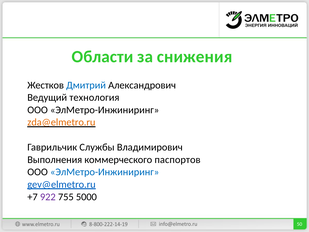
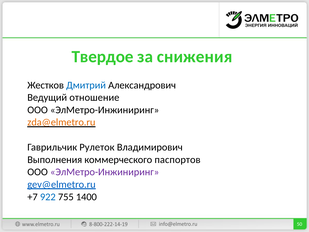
Области: Области -> Твердое (103, 57)
технология: технология -> отношение (94, 97)
Службы: Службы -> Рулеток (97, 147)
ЭлМетро-Инжиниринг colour: blue -> purple (105, 172)
922 colour: purple -> blue (48, 197)
5000: 5000 -> 1400 (86, 197)
